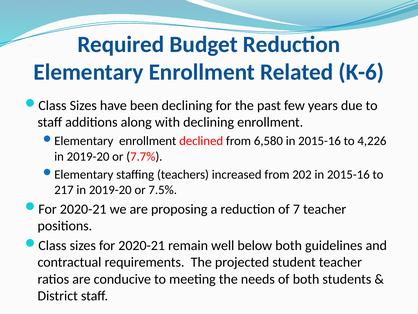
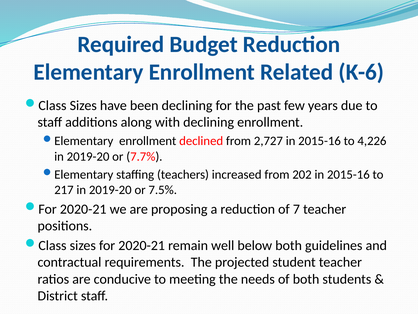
6,580: 6,580 -> 2,727 (268, 141)
